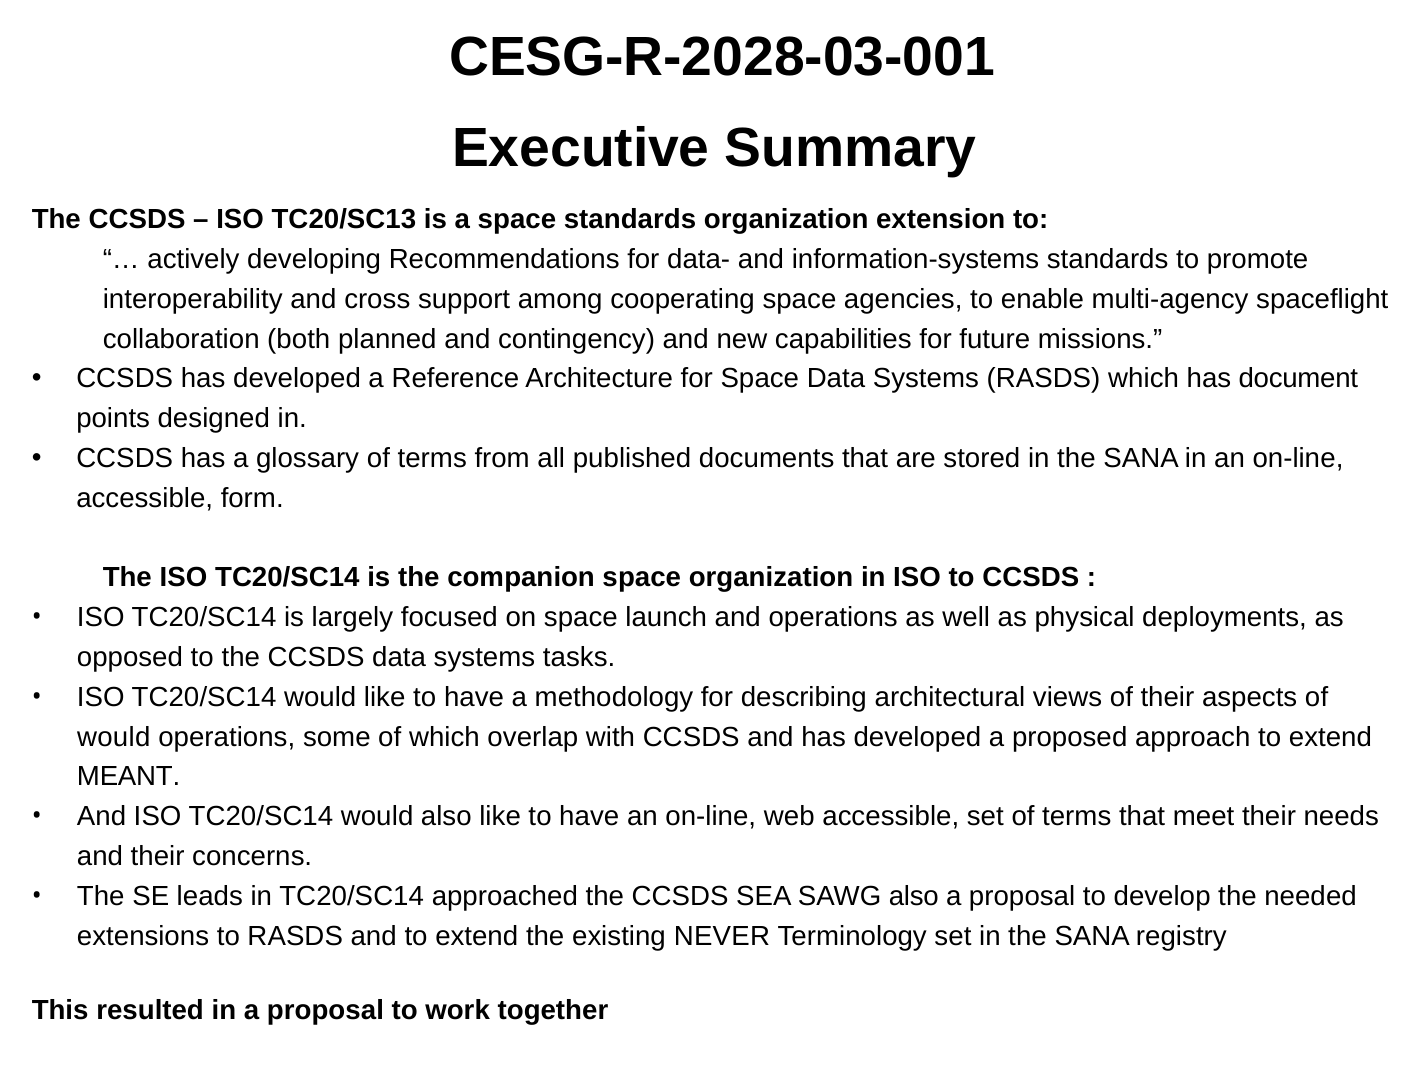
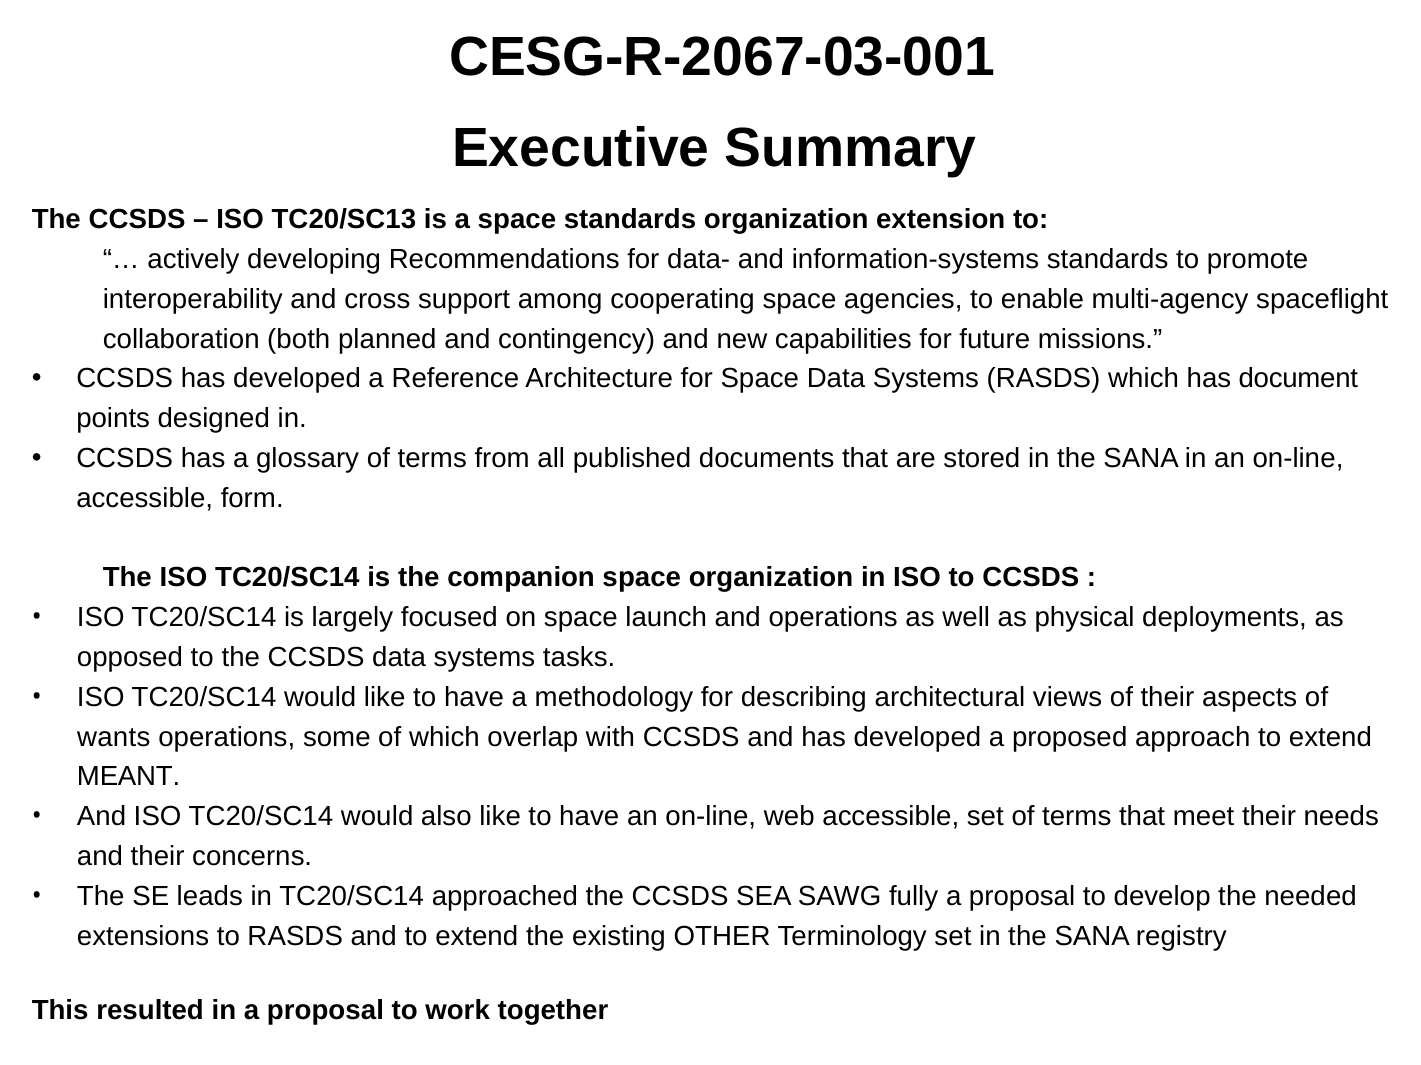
CESG-R-2028-03-001: CESG-R-2028-03-001 -> CESG-R-2067-03-001 (722, 57)
would: would -> wants (114, 738)
SAWG also: also -> fully (914, 897)
NEVER: NEVER -> OTHER (722, 937)
